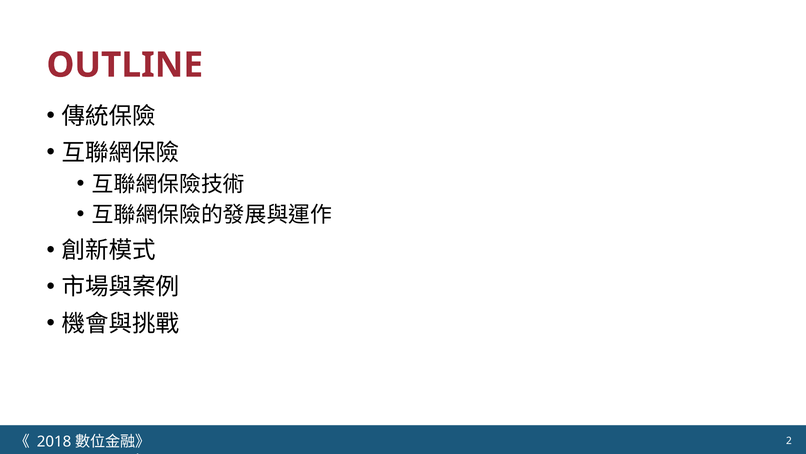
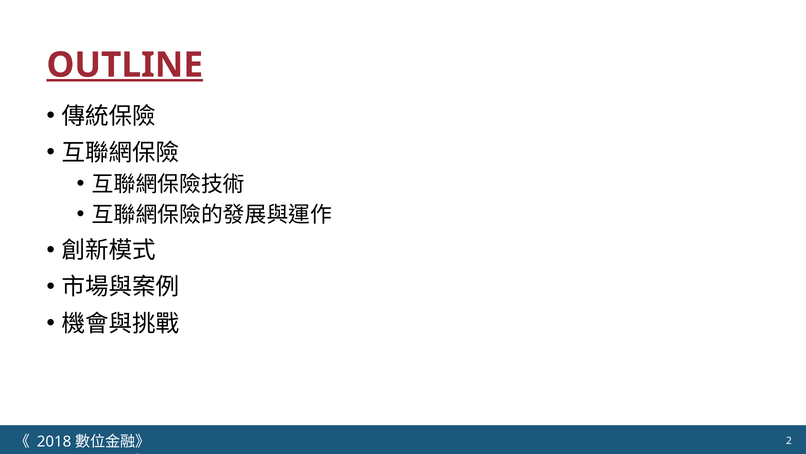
OUTLINE underline: none -> present (125, 65)
